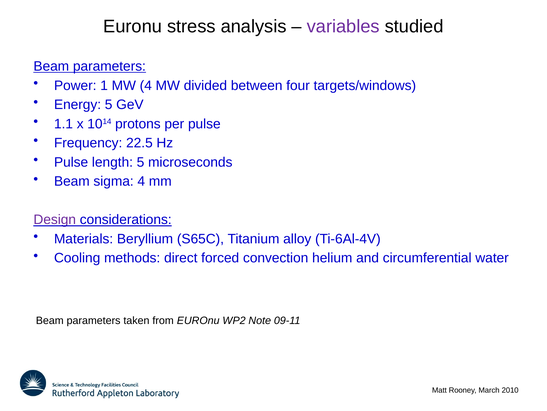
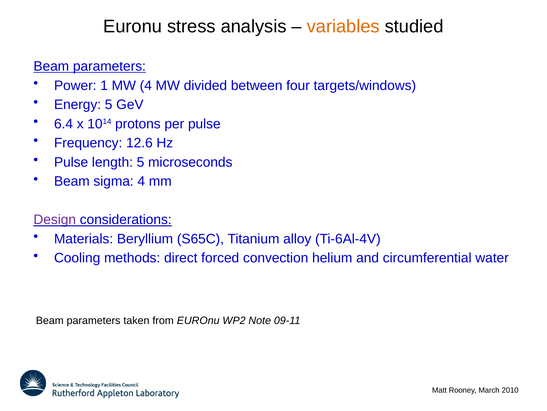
variables colour: purple -> orange (343, 26)
1.1: 1.1 -> 6.4 (64, 124)
22.5: 22.5 -> 12.6 (139, 143)
